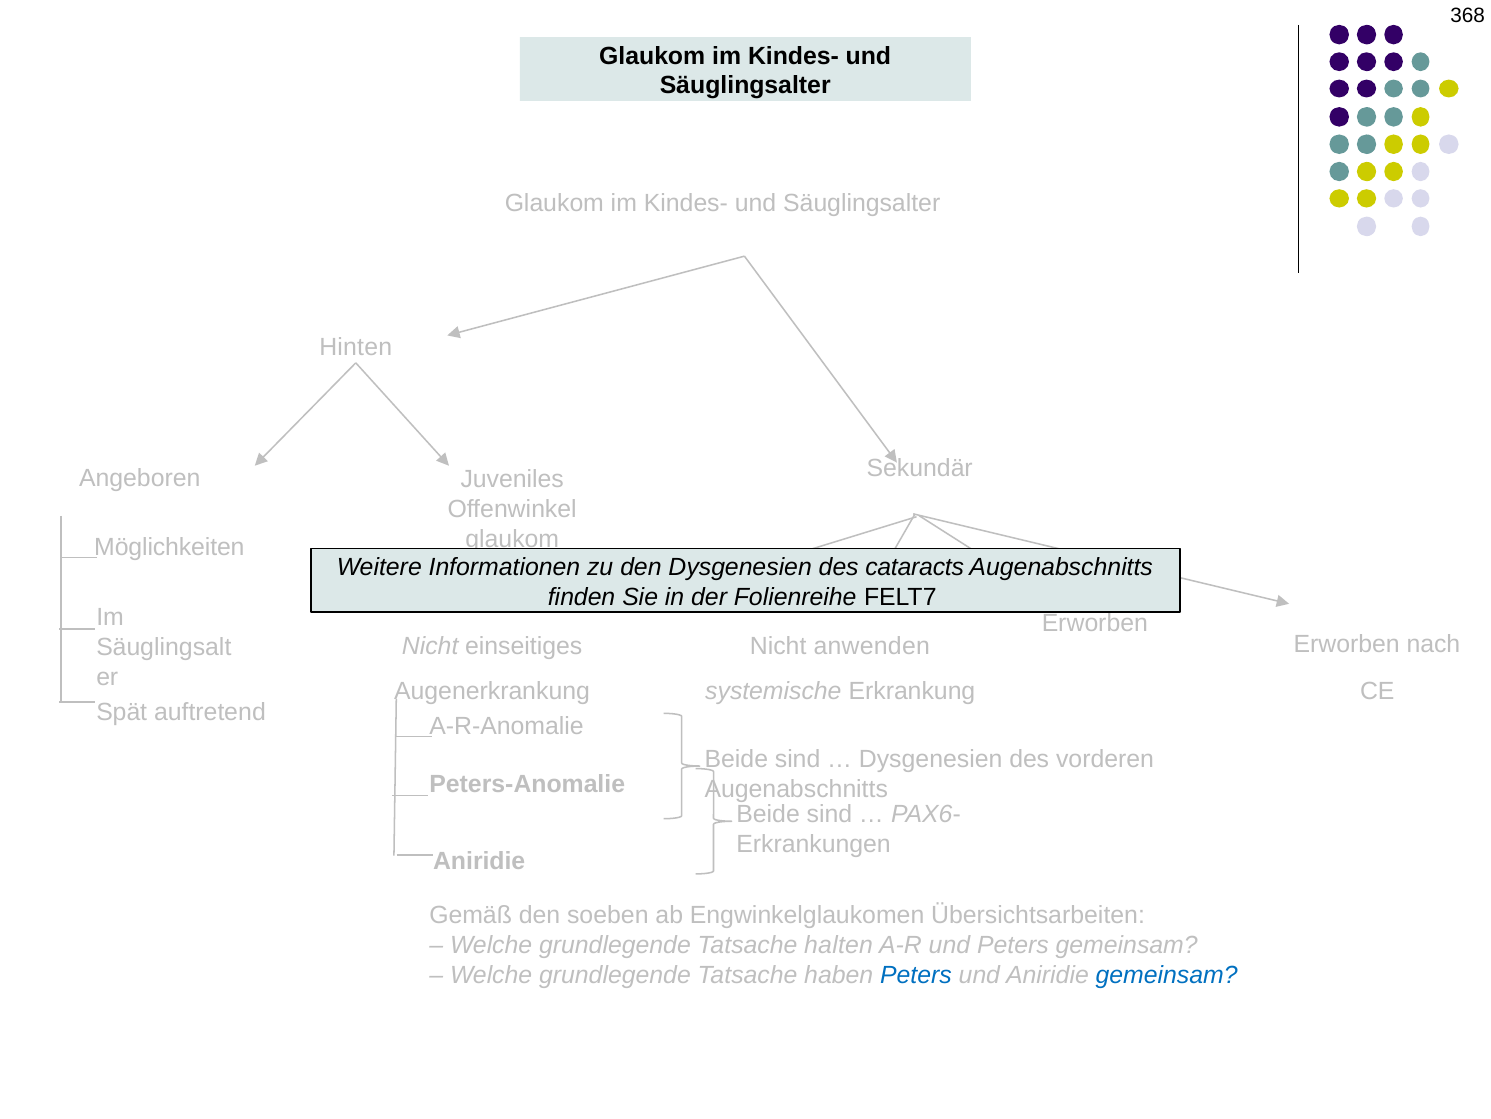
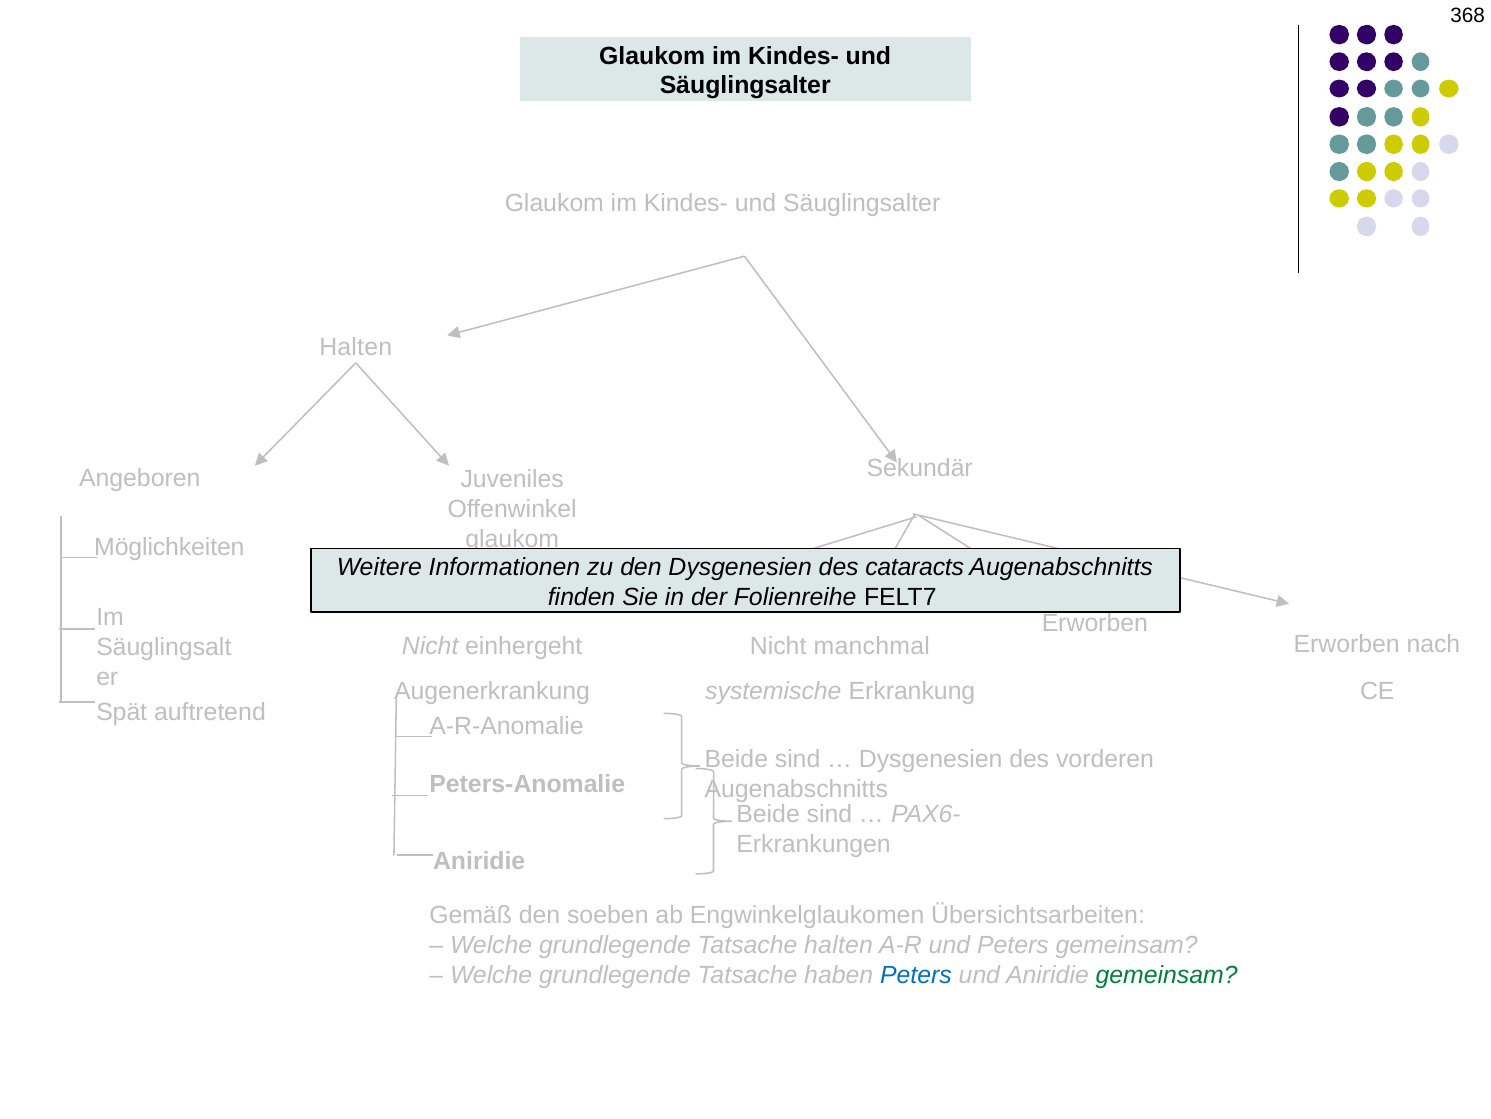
Hinten: Hinten -> Halten (356, 347)
einseitiges: einseitiges -> einhergeht (524, 646)
anwenden: anwenden -> manchmal (872, 646)
gemeinsam colour: blue -> green (1167, 975)
